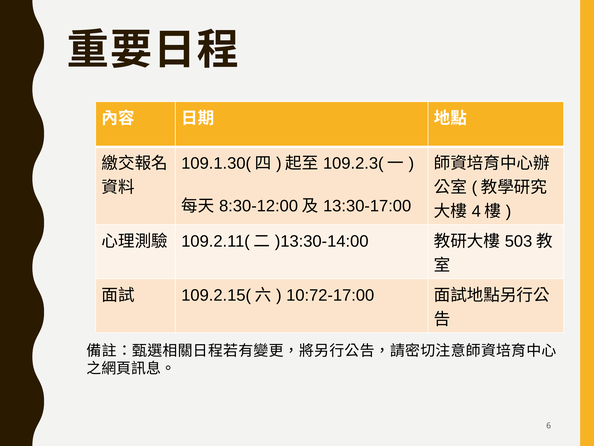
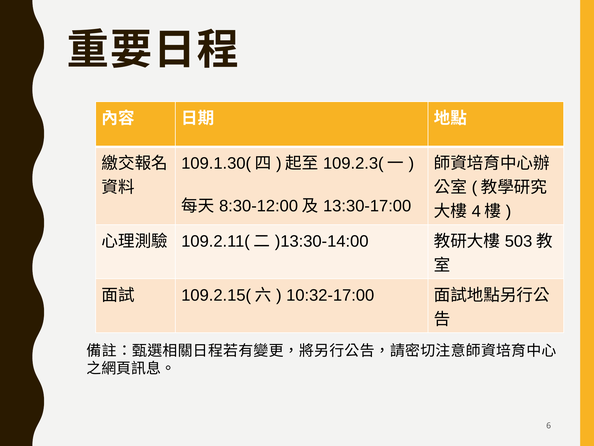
10:72-17:00: 10:72-17:00 -> 10:32-17:00 (330, 295)
